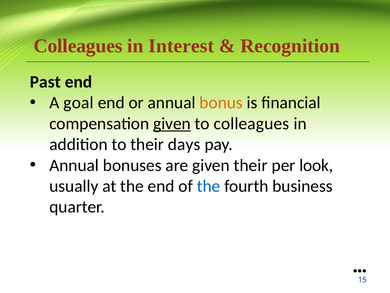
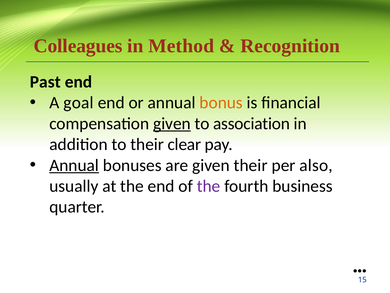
Interest: Interest -> Method (181, 46)
to colleagues: colleagues -> association (252, 123)
days: days -> clear (184, 144)
Annual underline: none -> present (74, 165)
look: look -> also (316, 165)
the colour: blue -> purple (209, 186)
